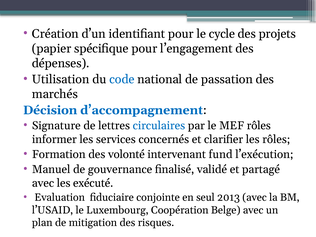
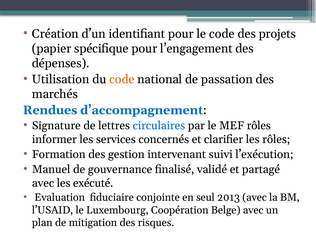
le cycle: cycle -> code (222, 34)
code colour: blue -> orange (122, 79)
Décision: Décision -> Rendues (50, 110)
volonté: volonté -> gestion (126, 154)
fund: fund -> suivi (221, 154)
